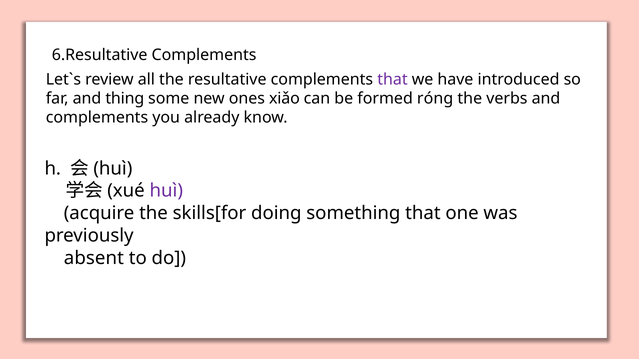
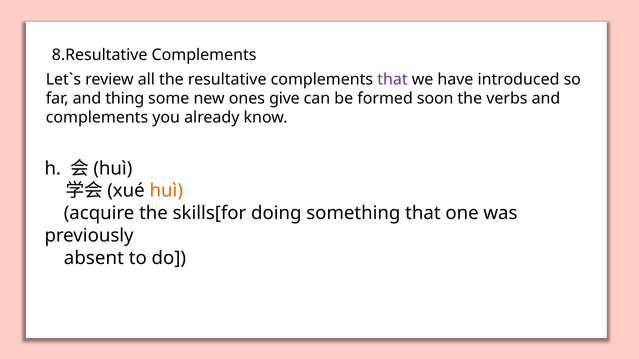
6.Resultative: 6.Resultative -> 8.Resultative (100, 55)
xiǎo: xiǎo -> give (284, 99)
róng: róng -> soon (435, 99)
huì colour: purple -> orange (166, 191)
